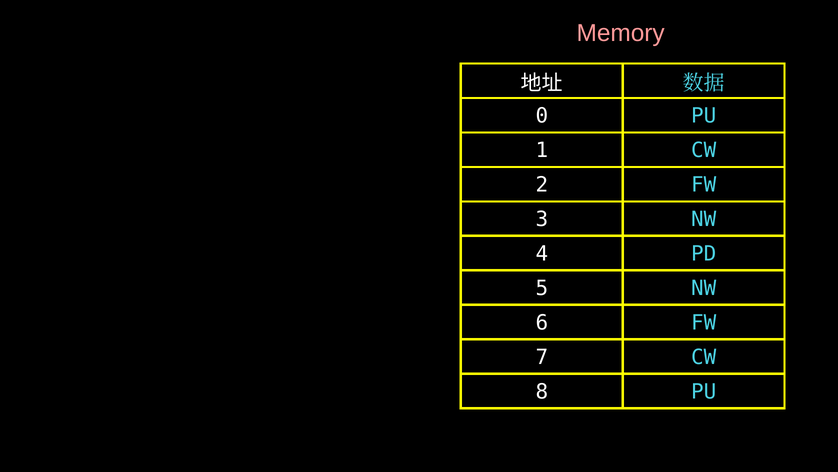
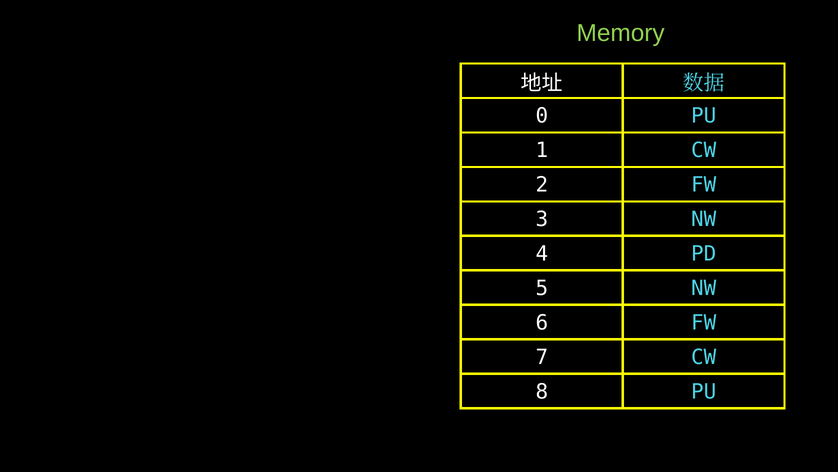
Memory colour: pink -> light green (621, 33)
